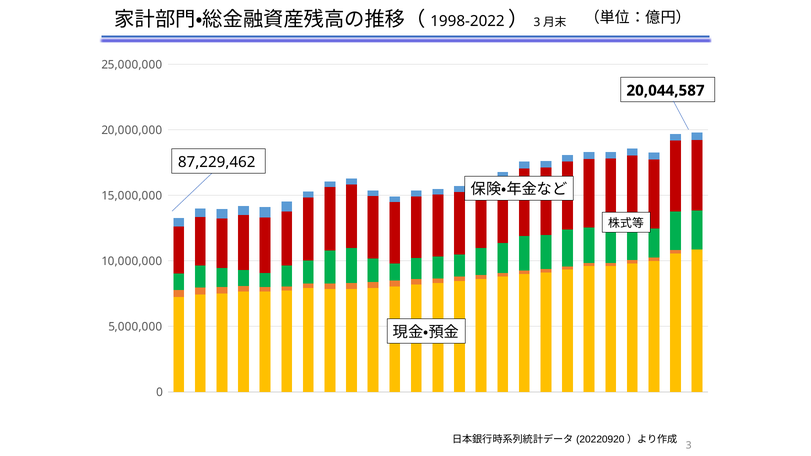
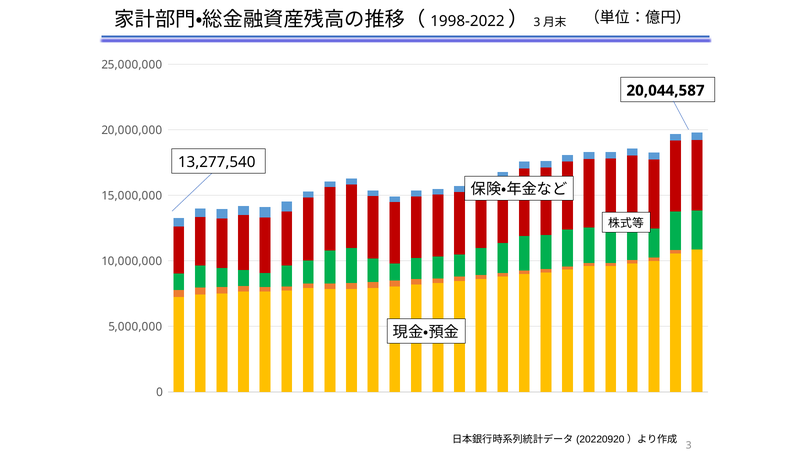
87,229,462: 87,229,462 -> 13,277,540 (217, 162)
